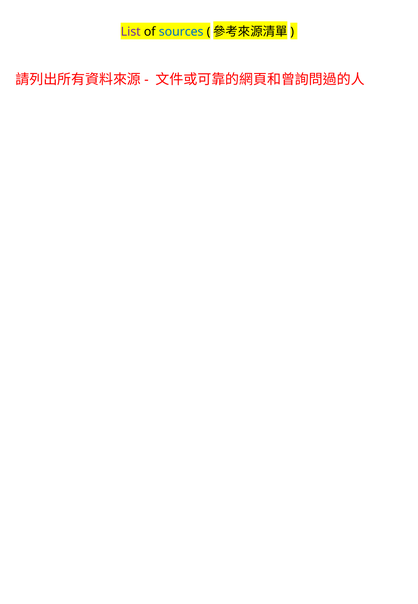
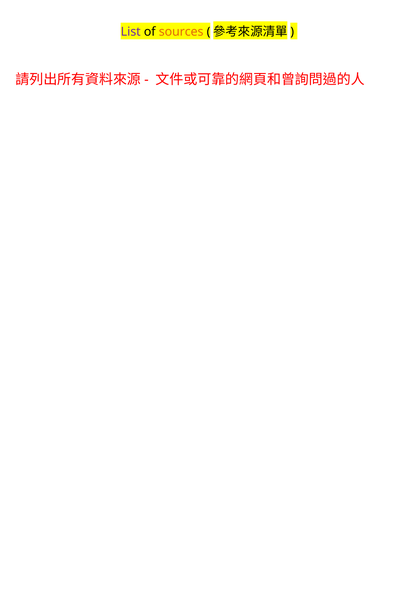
sources colour: blue -> orange (181, 32)
